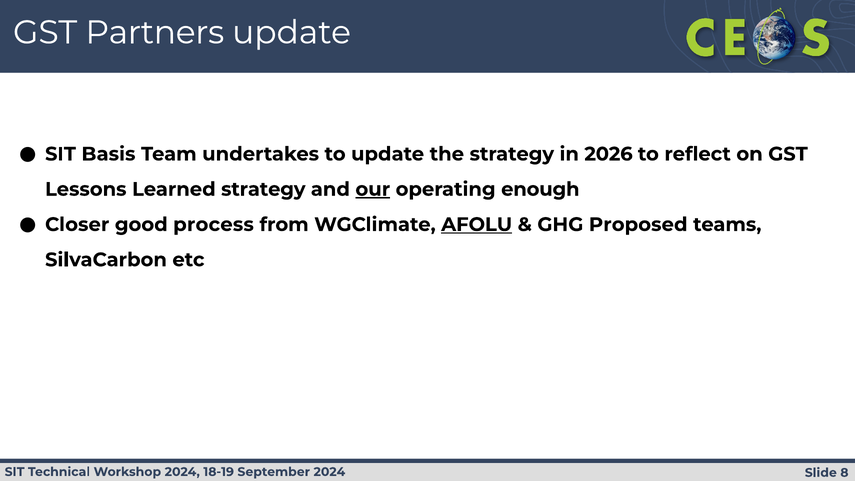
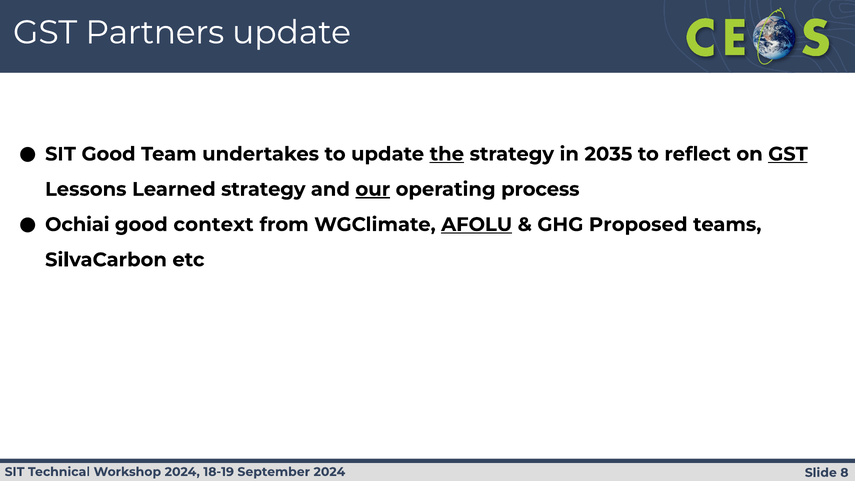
SIT Basis: Basis -> Good (109, 154)
the underline: none -> present (447, 154)
2026: 2026 -> 2035 (608, 154)
GST underline: none -> present (788, 154)
enough: enough -> process (540, 189)
Closer: Closer -> Ochiai (77, 225)
process: process -> context (214, 225)
